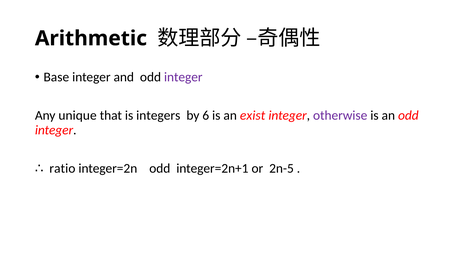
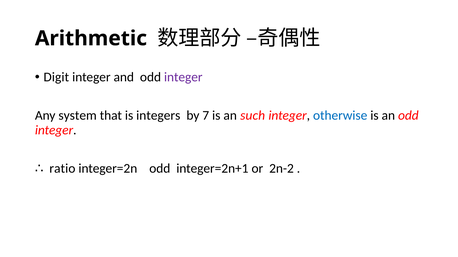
Base: Base -> Digit (56, 77)
unique: unique -> system (78, 116)
6: 6 -> 7 (206, 116)
exist: exist -> such (253, 116)
otherwise colour: purple -> blue (340, 116)
2n-5: 2n-5 -> 2n-2 (282, 169)
